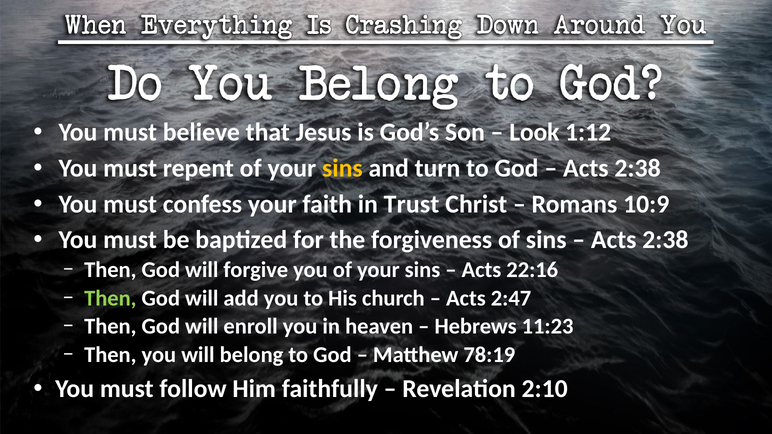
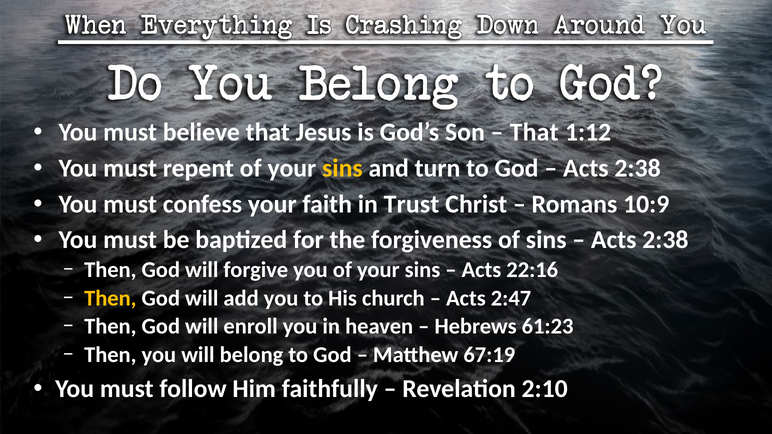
Look: Look -> That (534, 132)
Then colour: light green -> yellow (110, 298)
11:23: 11:23 -> 61:23 (548, 327)
78:19: 78:19 -> 67:19 (489, 355)
